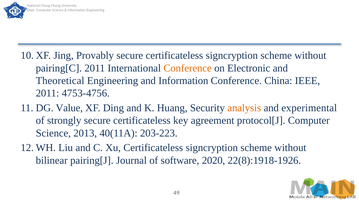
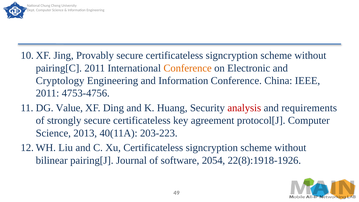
Theoretical: Theoretical -> Cryptology (60, 81)
analysis colour: orange -> red (244, 108)
experimental: experimental -> requirements (309, 108)
2020: 2020 -> 2054 (213, 160)
